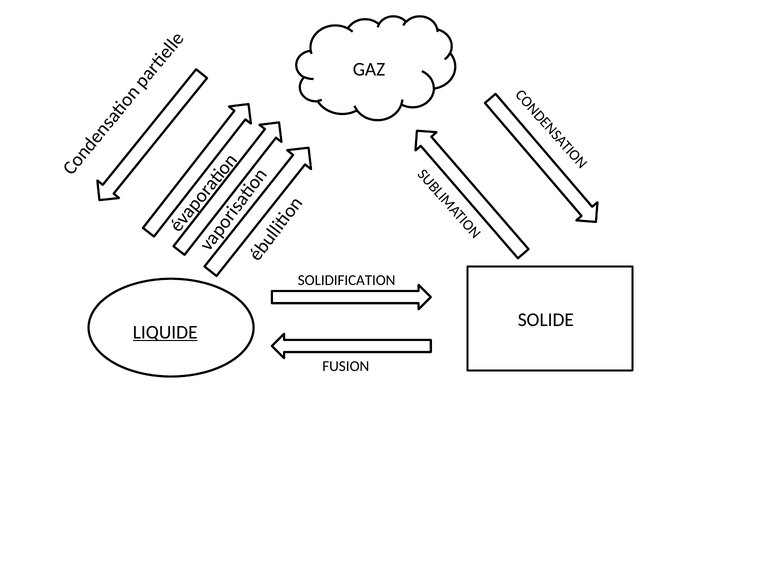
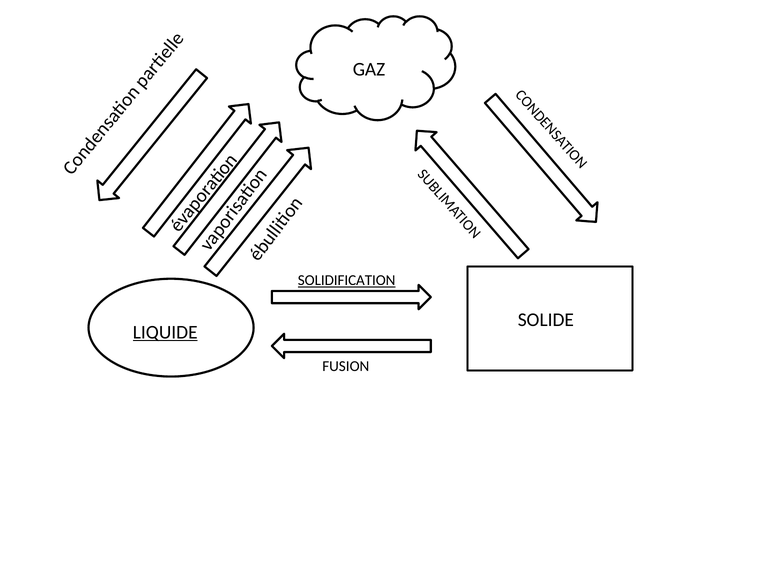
SOLIDIFICATION underline: none -> present (347, 280)
